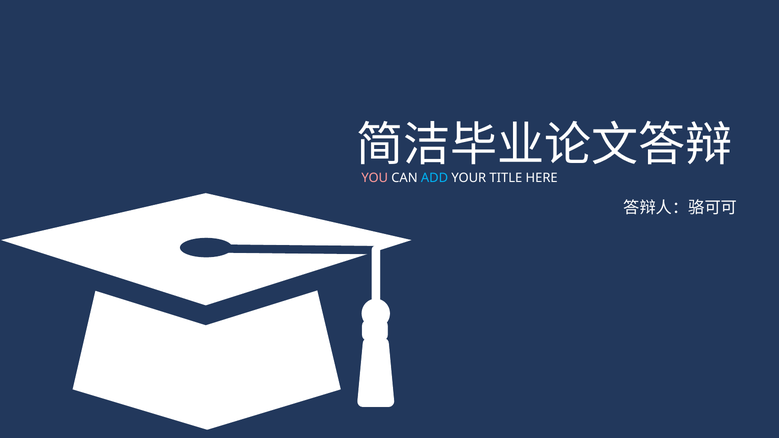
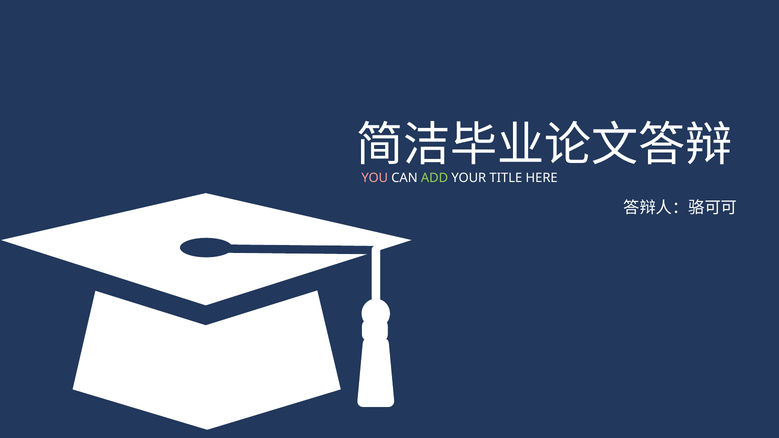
ADD colour: light blue -> light green (435, 178)
